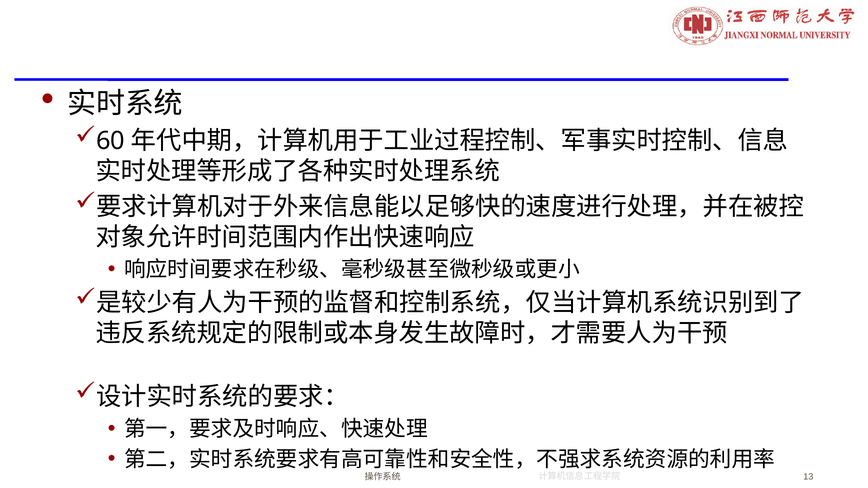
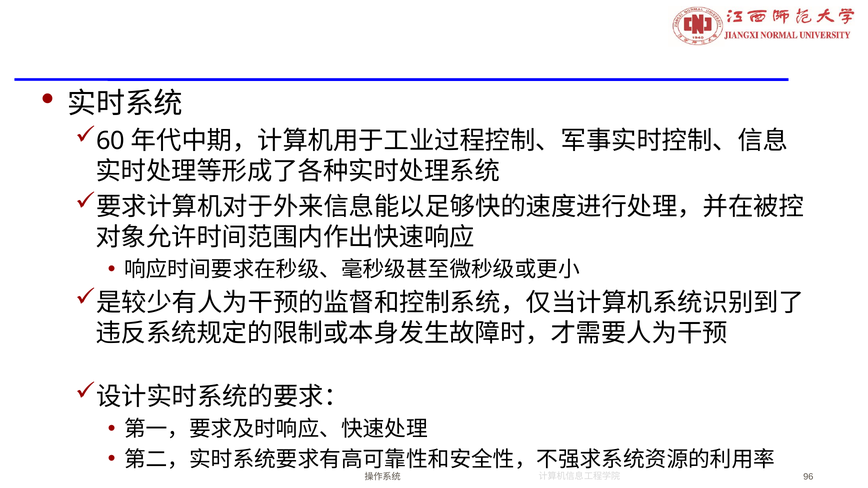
13: 13 -> 96 (808, 477)
